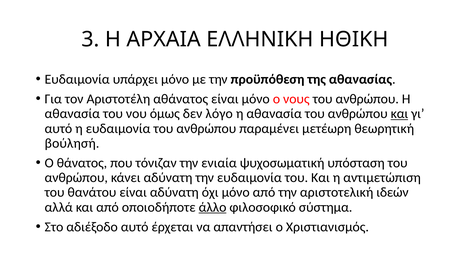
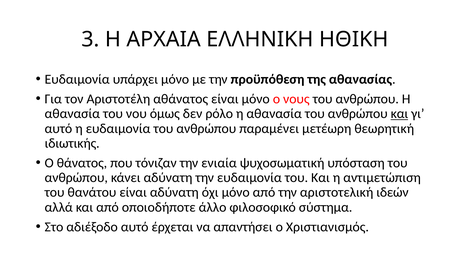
λόγο: λόγο -> ρόλο (219, 114)
βούλησή: βούλησή -> ιδιωτικής (72, 143)
άλλο underline: present -> none (213, 207)
